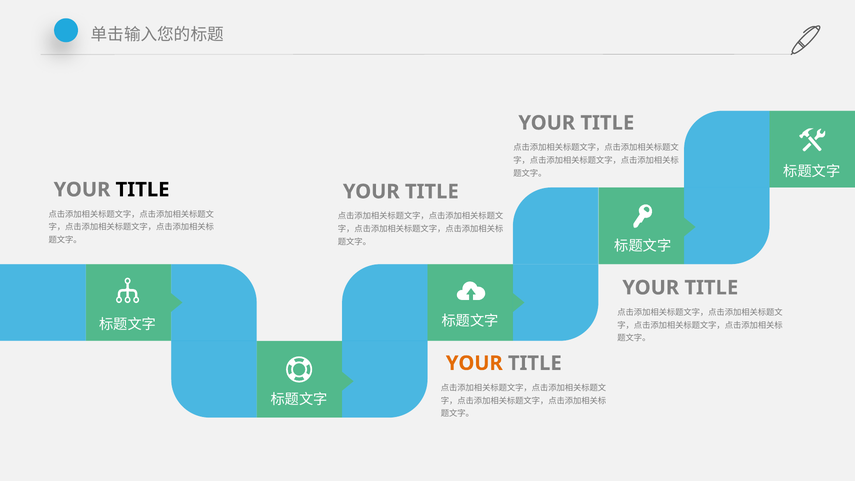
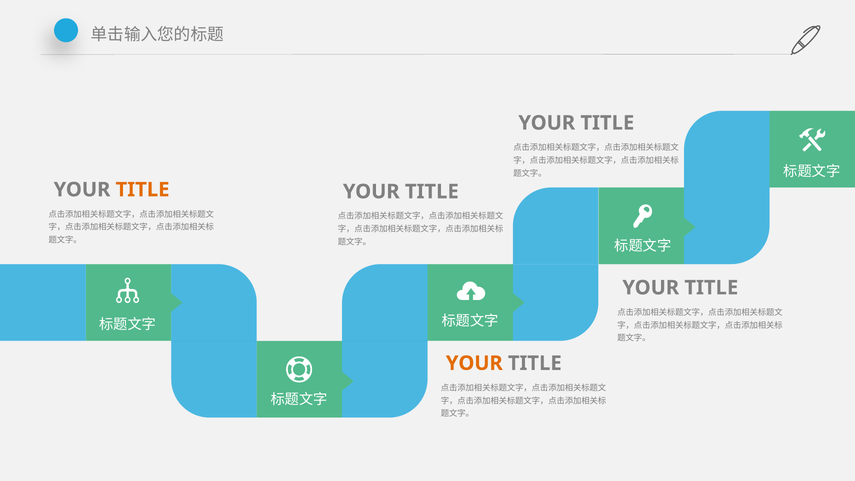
TITLE colour: black -> orange (143, 190)
